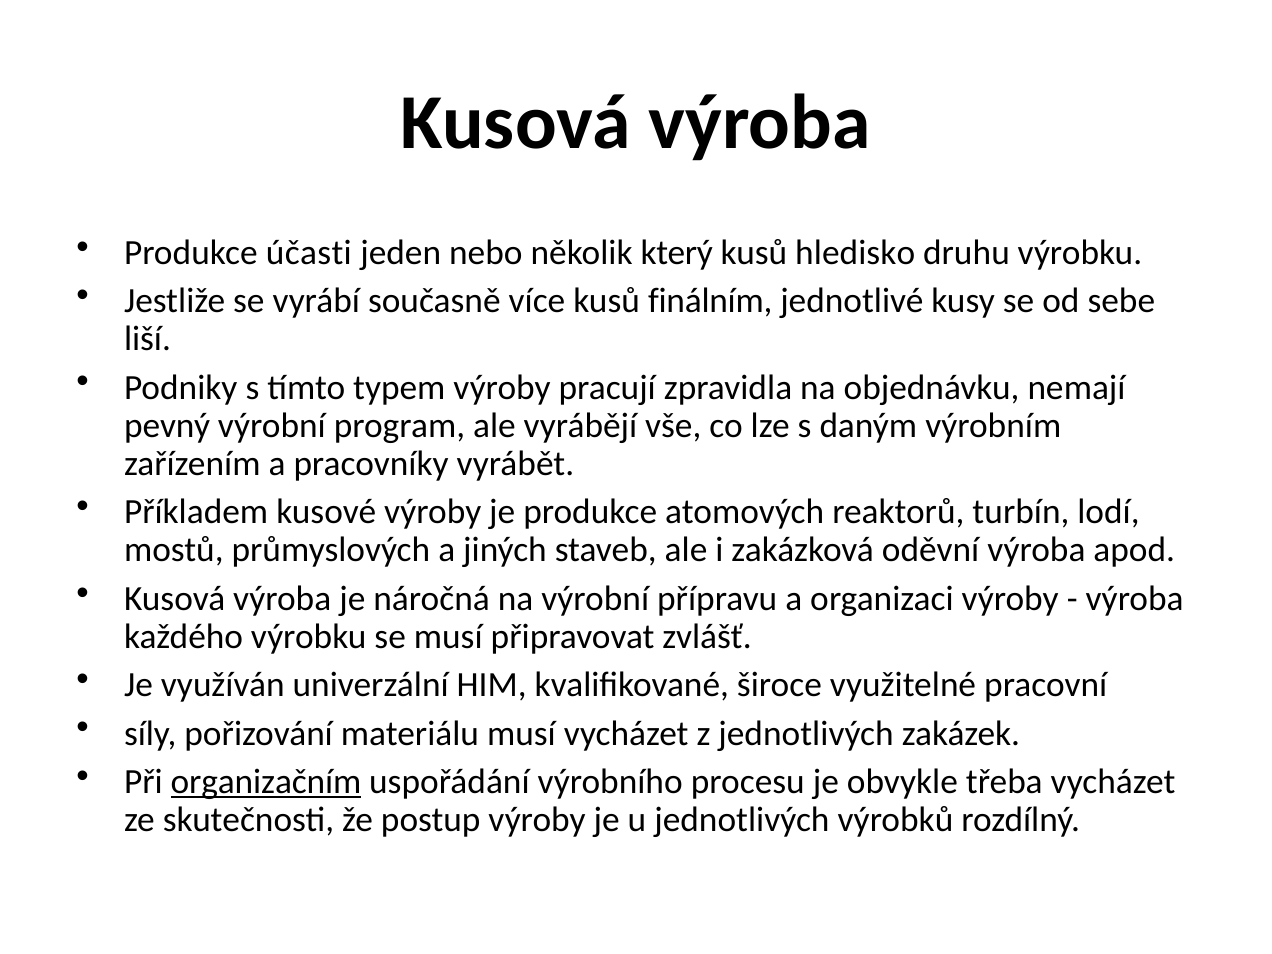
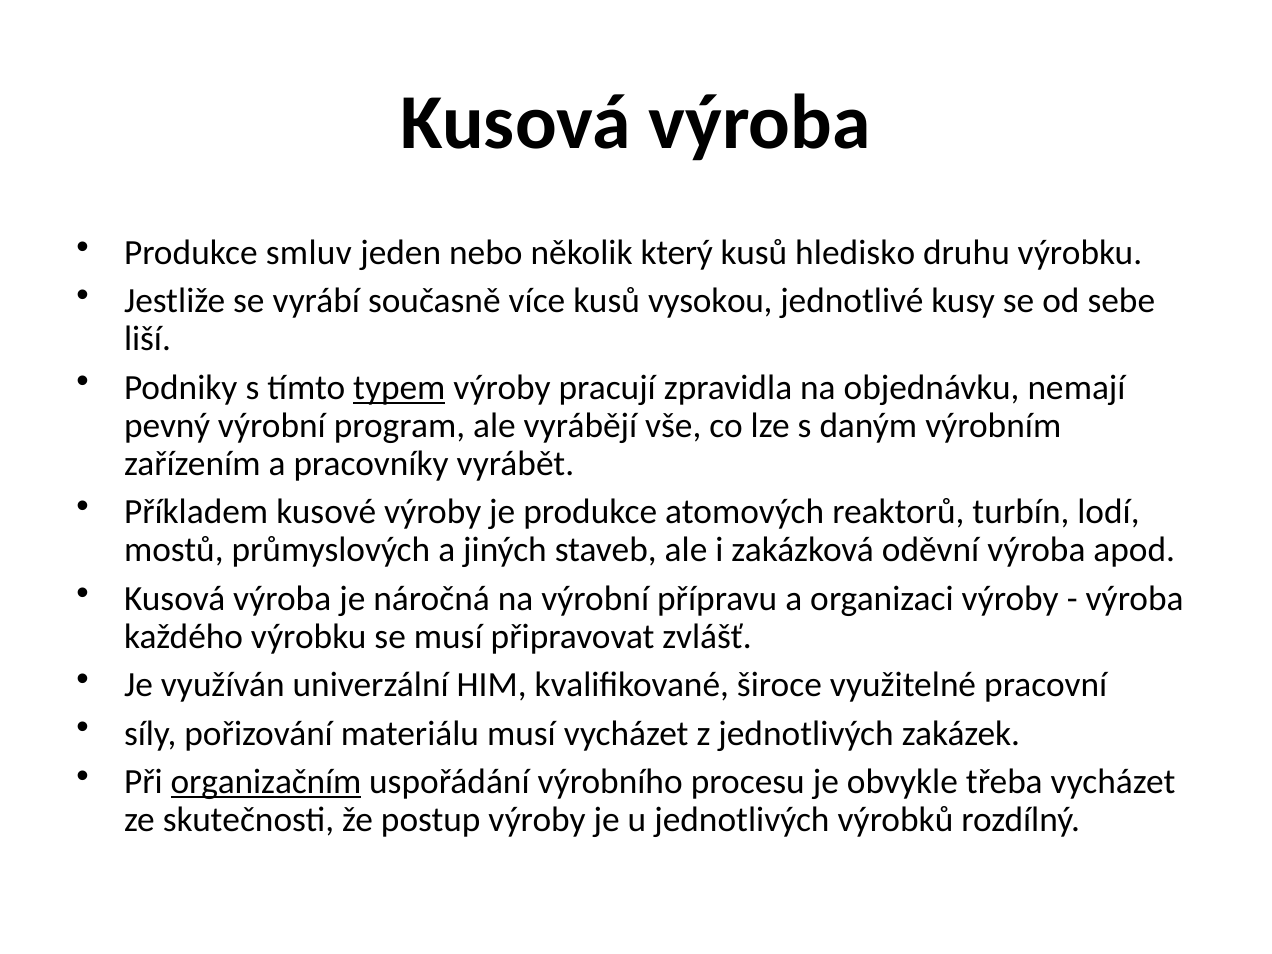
účasti: účasti -> smluv (309, 253)
finálním: finálním -> vysokou (710, 301)
typem underline: none -> present (399, 387)
